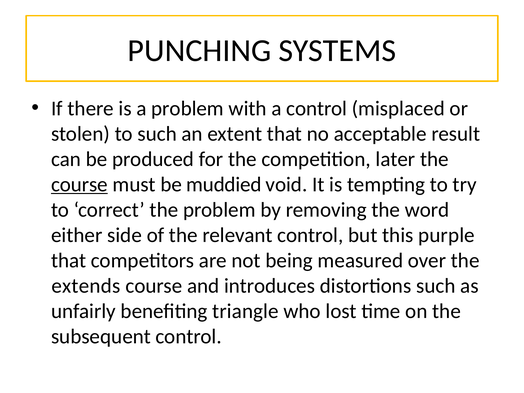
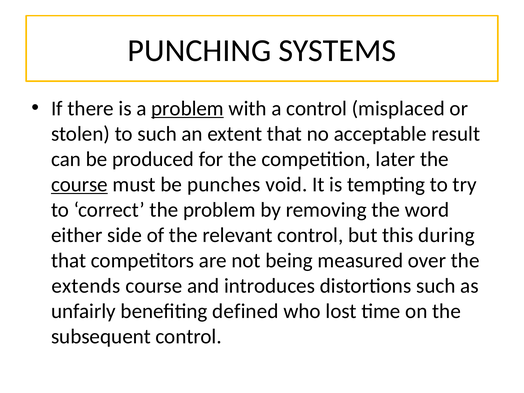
problem underline: none -> present (188, 108)
muddied: muddied -> punches (224, 184)
purple: purple -> during (446, 235)
triangle: triangle -> defined (245, 311)
